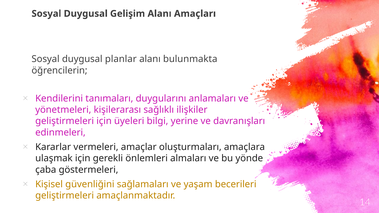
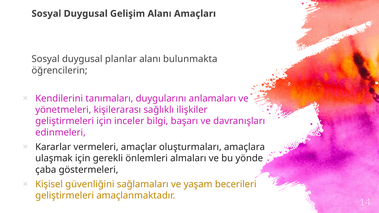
üyeleri: üyeleri -> inceler (129, 121)
yerine: yerine -> başarı (184, 121)
